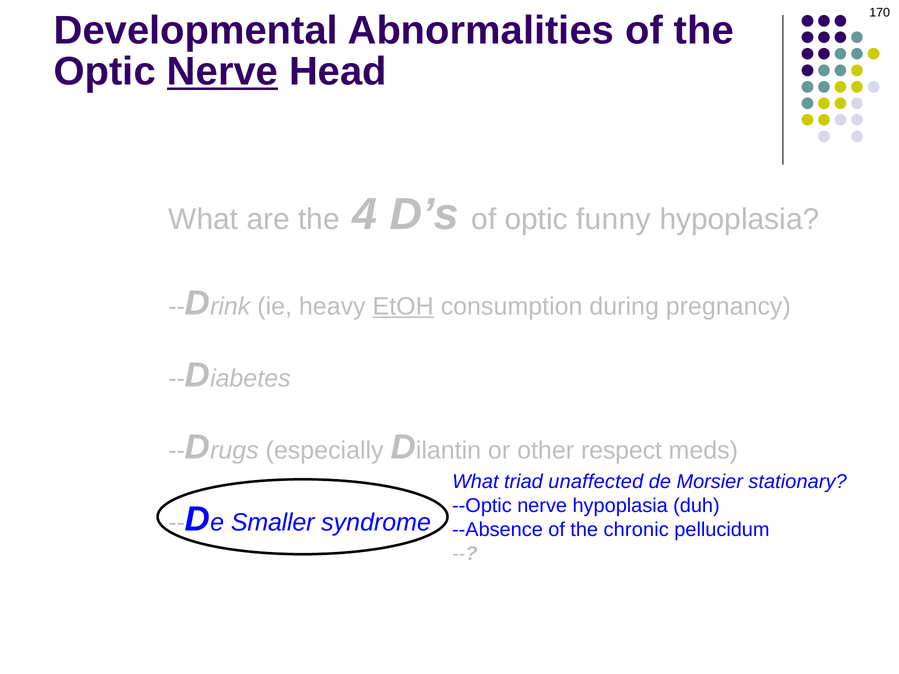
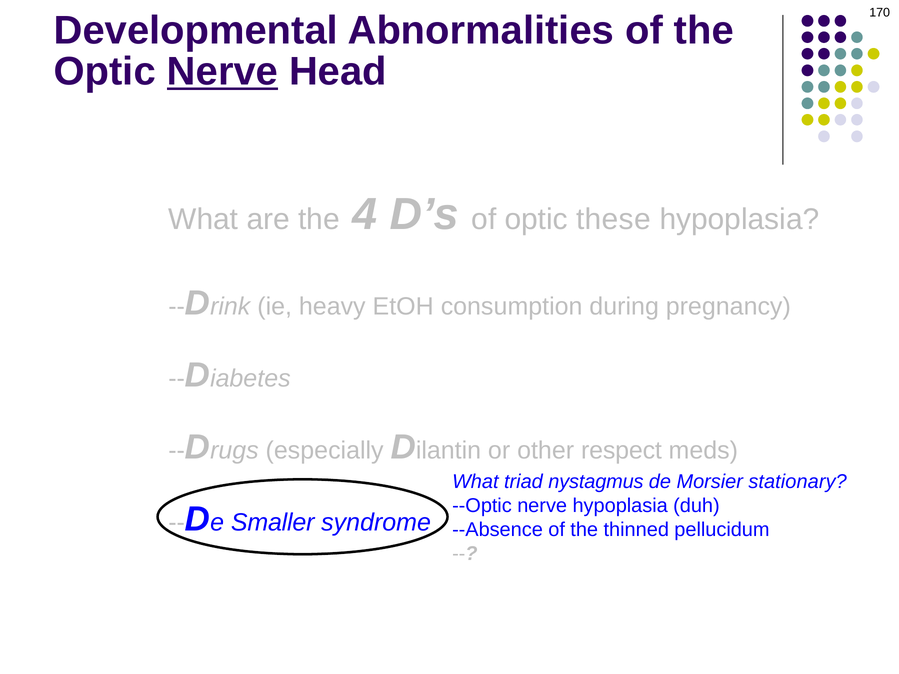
funny: funny -> these (614, 219)
EtOH underline: present -> none (403, 307)
unaffected: unaffected -> nystagmus (596, 482)
chronic: chronic -> thinned (636, 530)
